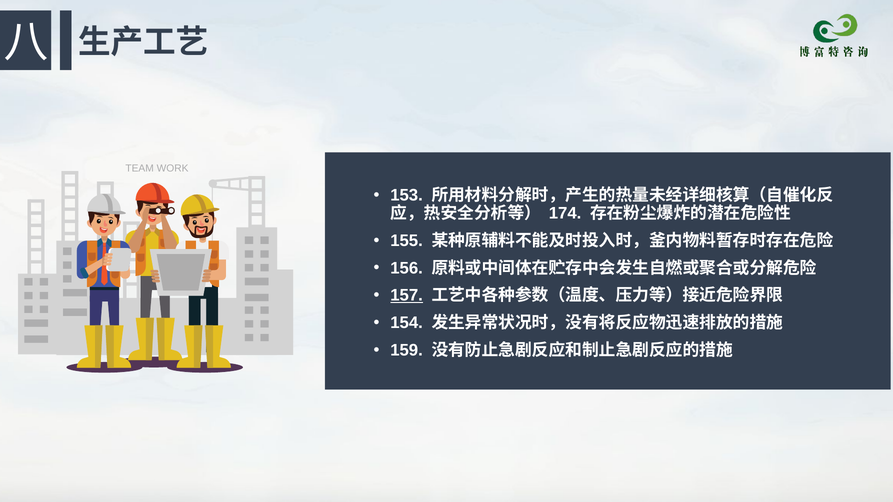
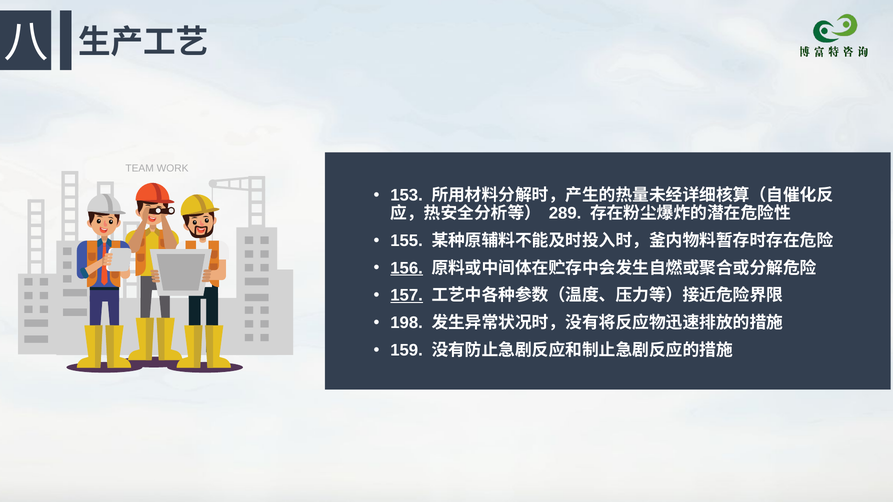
174: 174 -> 289 (565, 213)
156 underline: none -> present (407, 268)
154: 154 -> 198 (407, 323)
